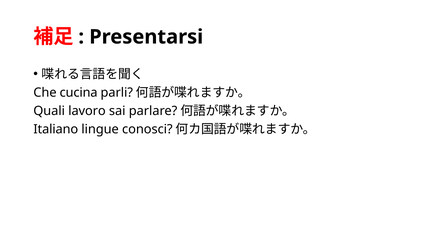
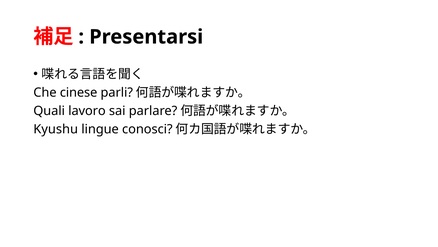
cucina: cucina -> cinese (79, 92)
Italiano: Italiano -> Kyushu (56, 129)
